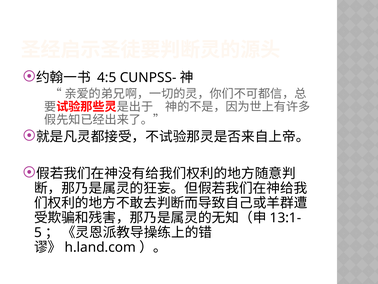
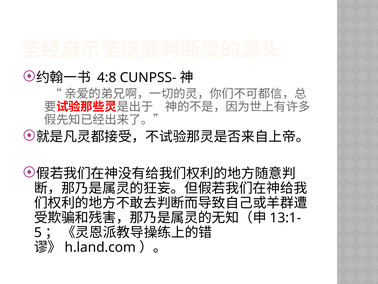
4:5: 4:5 -> 4:8 (107, 78)
